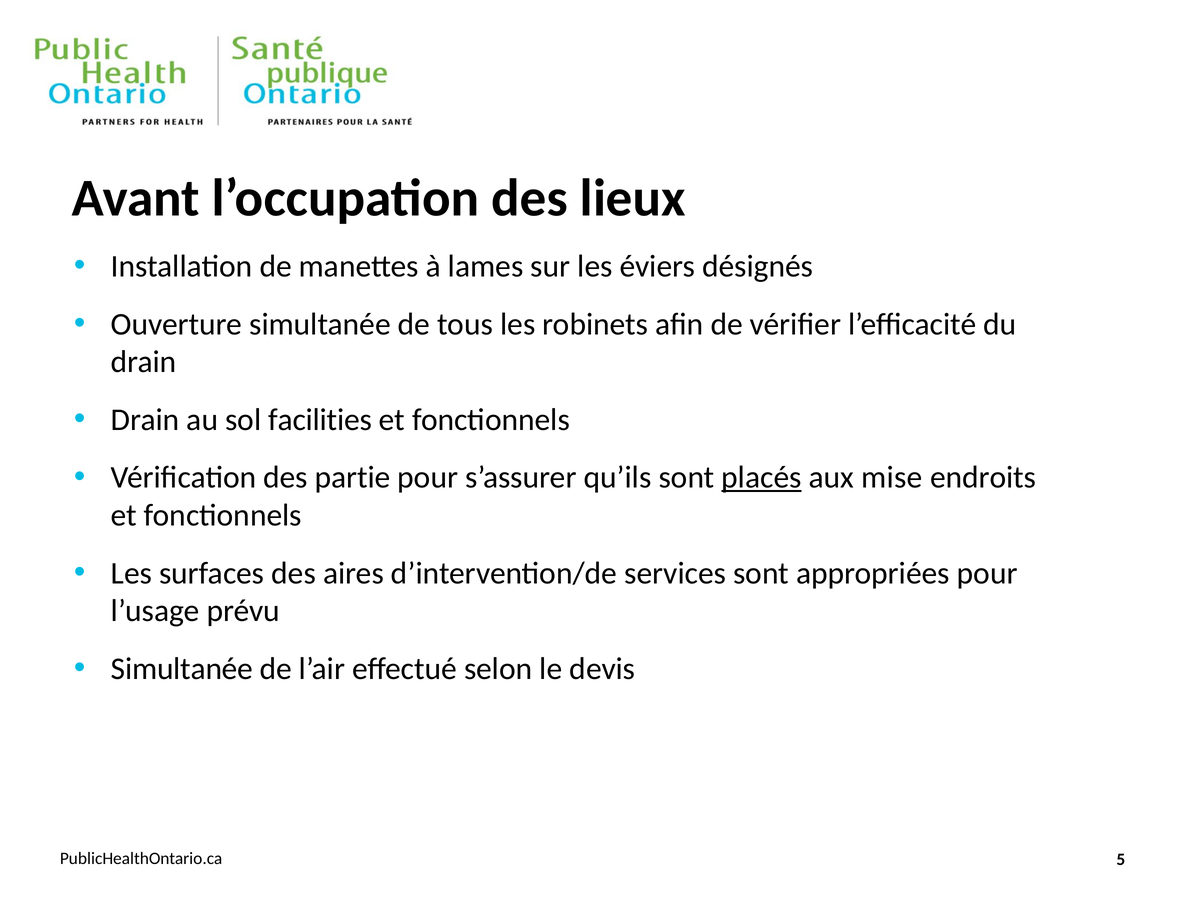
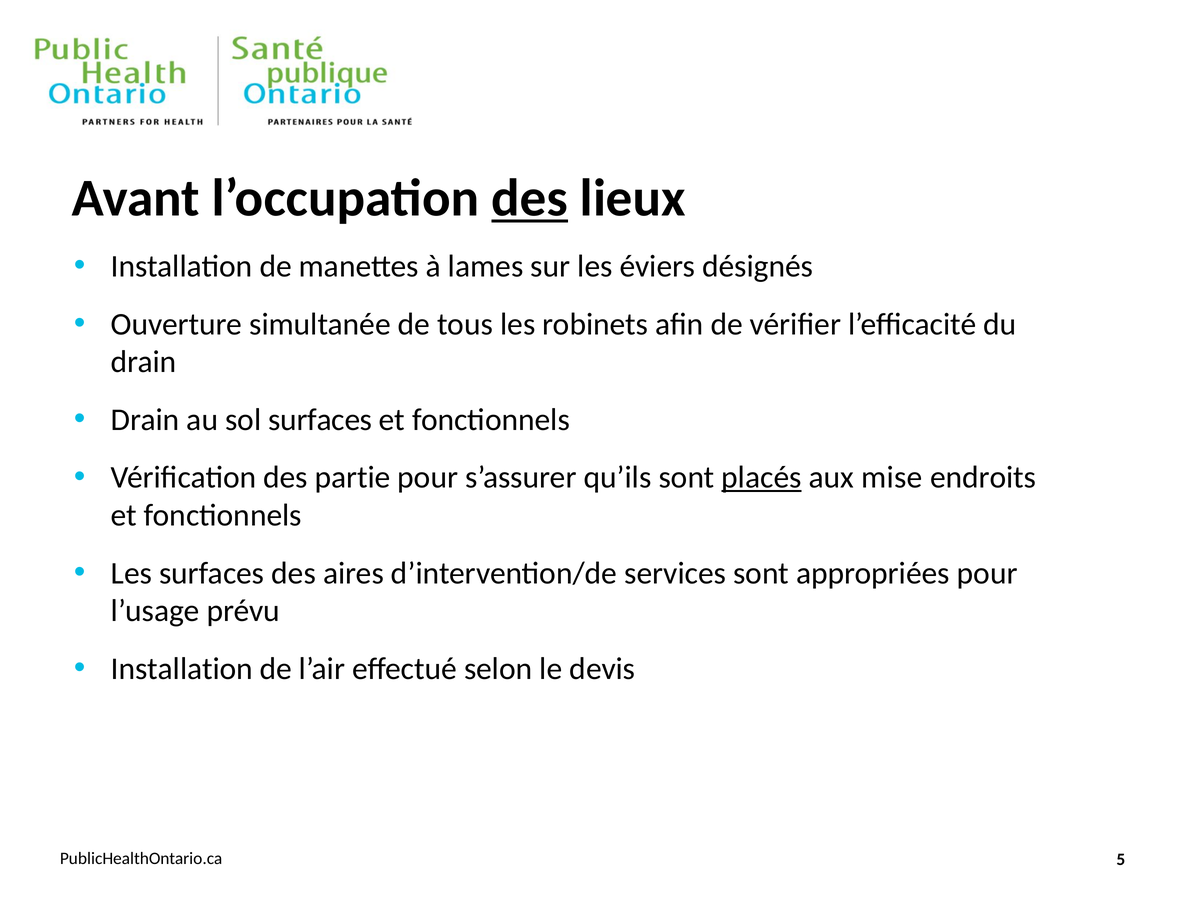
des underline: none -> present (530, 198)
sol facilities: facilities -> surfaces (320, 420)
Simultanée: Simultanée -> Installation (182, 669)
